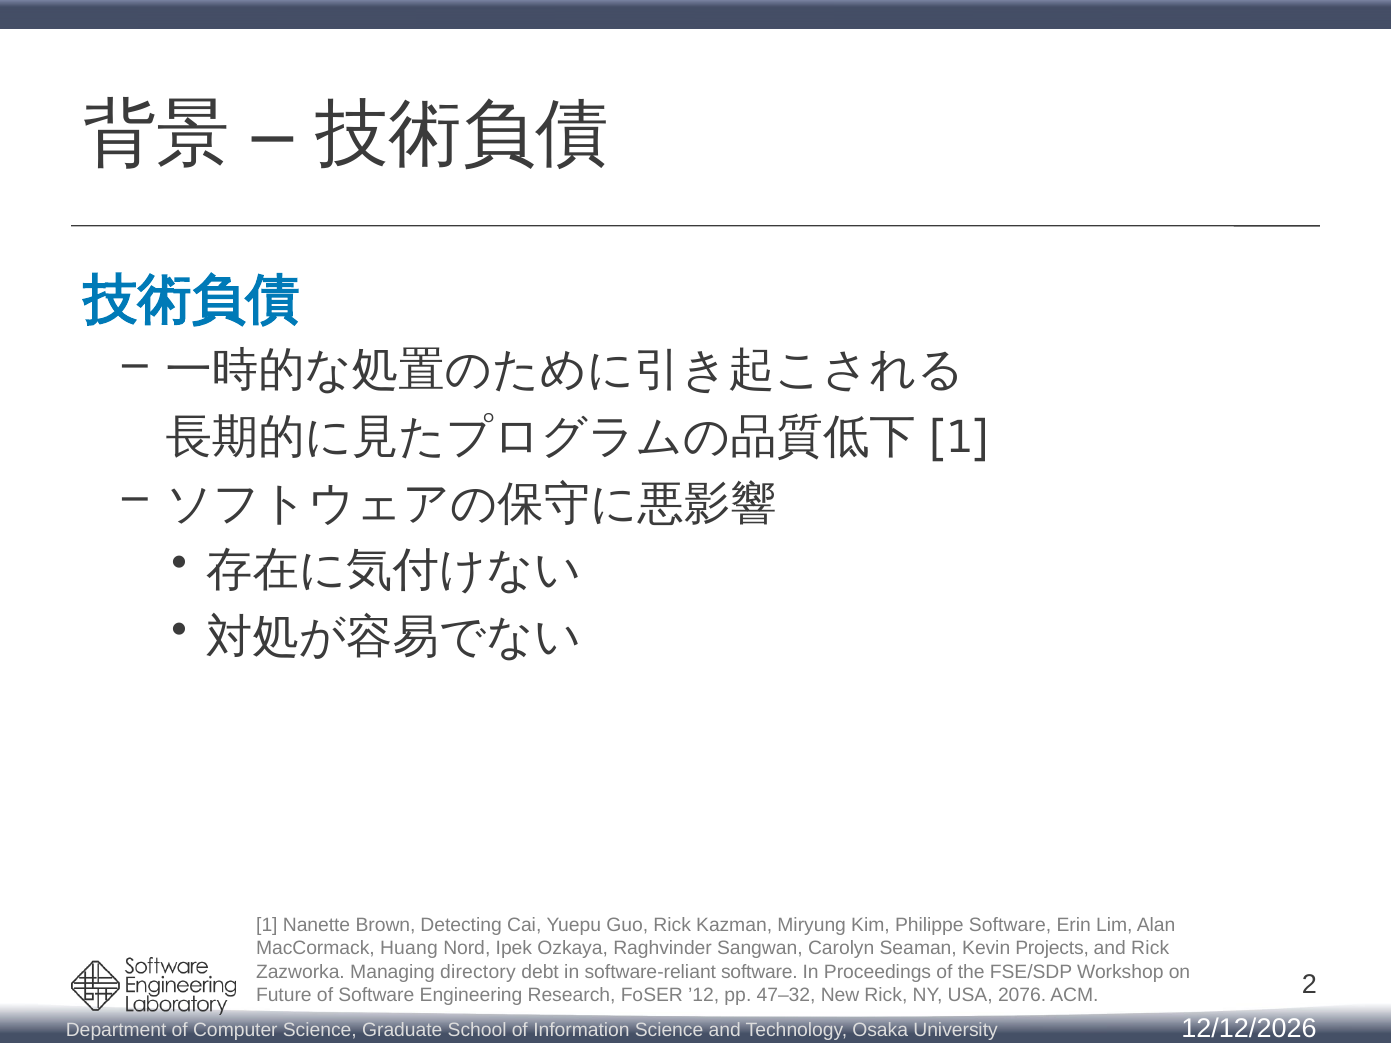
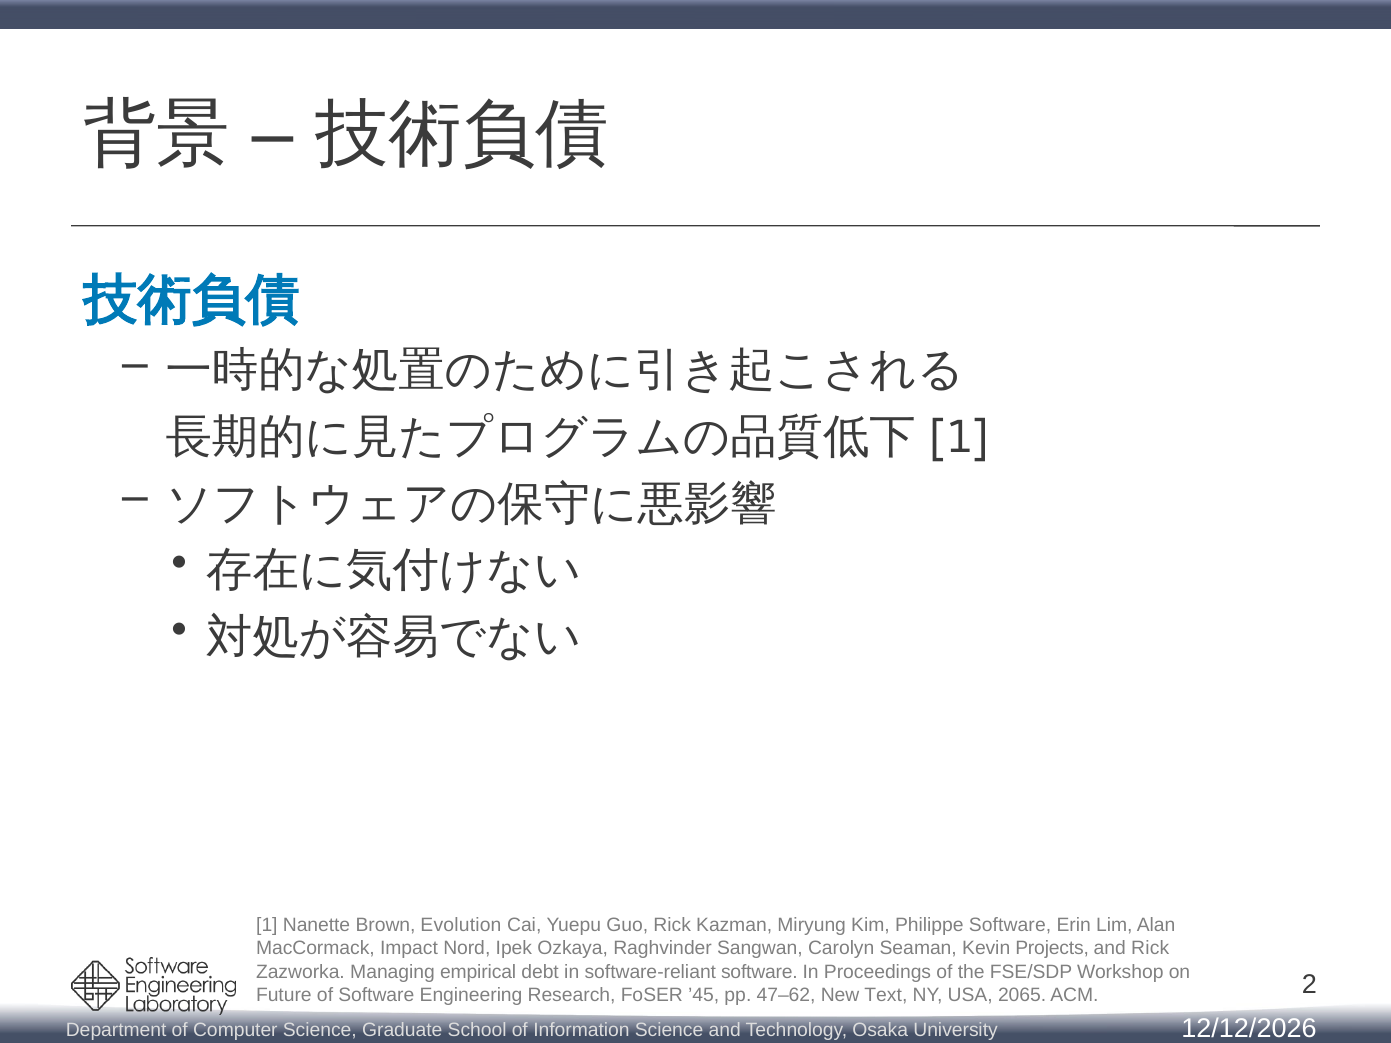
Detecting: Detecting -> Evolution (461, 926)
Huang: Huang -> Impact (409, 949)
directory: directory -> empirical (478, 972)
’12: ’12 -> ’45 (704, 995)
47–32: 47–32 -> 47–62 (786, 995)
New Rick: Rick -> Text (886, 995)
2076: 2076 -> 2065 (1022, 995)
